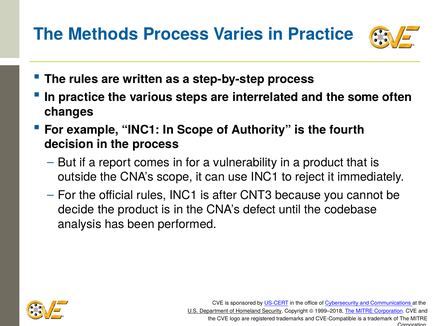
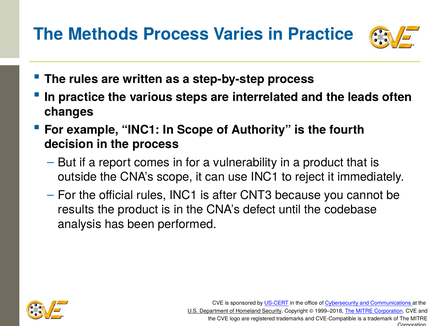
some: some -> leads (363, 97)
decide: decide -> results (76, 210)
